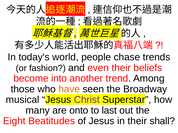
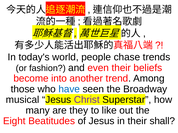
have colour: orange -> blue (69, 89)
onto: onto -> they (79, 111)
last: last -> like (109, 111)
